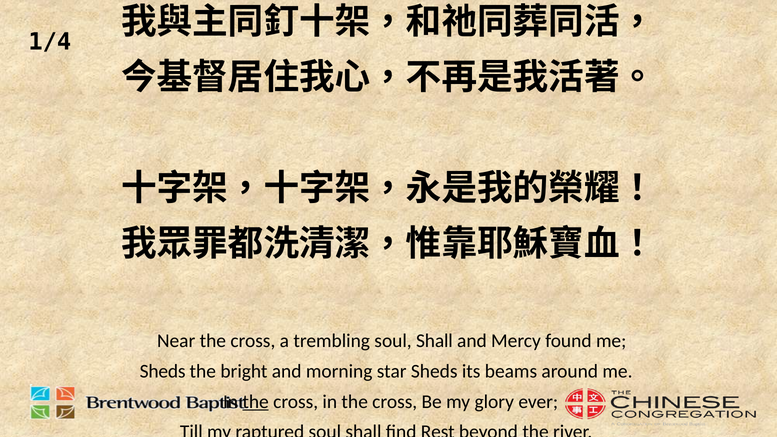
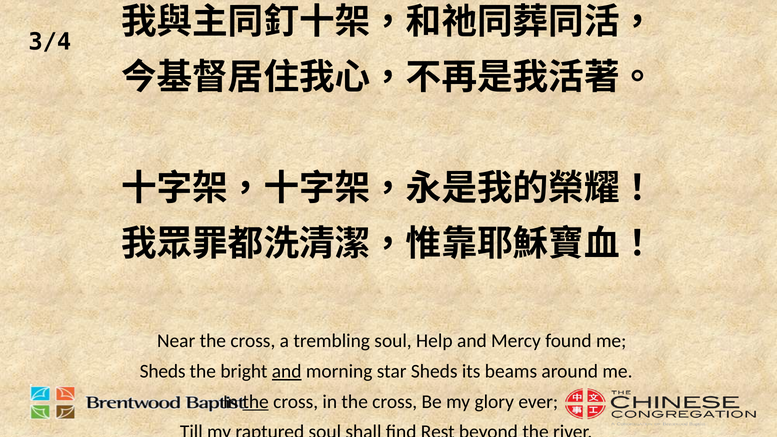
1/4: 1/4 -> 3/4 (50, 42)
trembling soul Shall: Shall -> Help (434, 341)
and underline: none -> present (287, 371)
